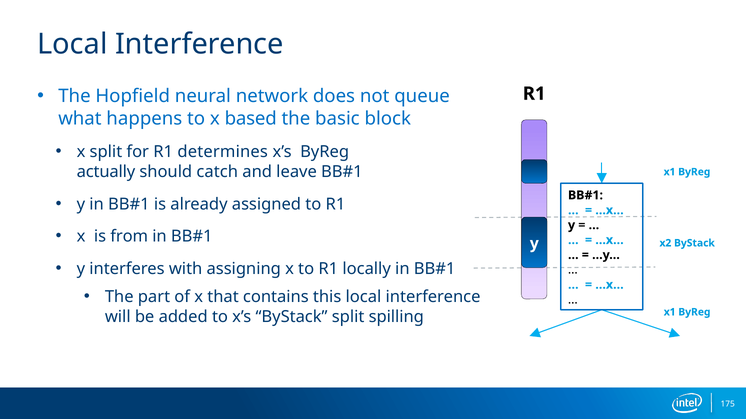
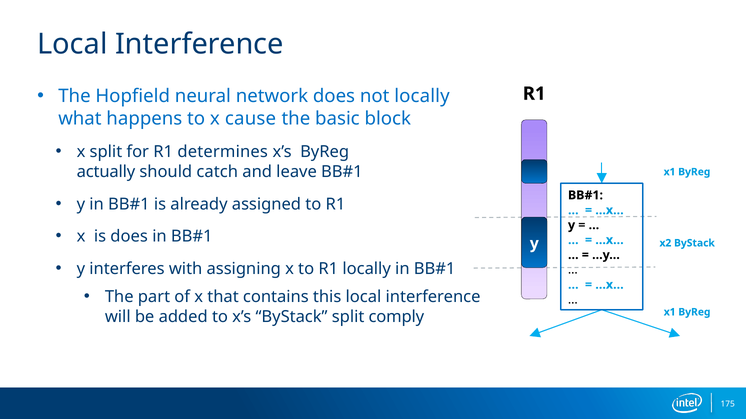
not queue: queue -> locally (422, 96)
based: based -> cause (251, 119)
is from: from -> does (129, 237)
spilling: spilling -> comply (396, 317)
